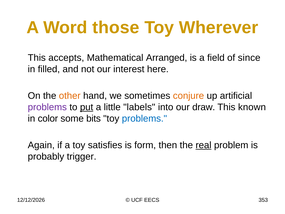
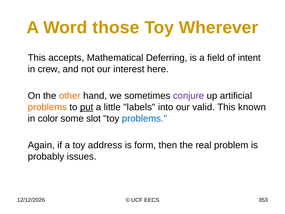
Arranged: Arranged -> Deferring (167, 58)
since: since -> intent (249, 58)
filled: filled -> crew (49, 69)
conjure colour: orange -> purple (189, 96)
problems colour: purple -> orange (47, 107)
draw: draw -> valid (204, 107)
bits: bits -> slot (94, 118)
satisfies: satisfies -> address (105, 145)
real underline: present -> none (203, 145)
trigger: trigger -> issues (82, 156)
